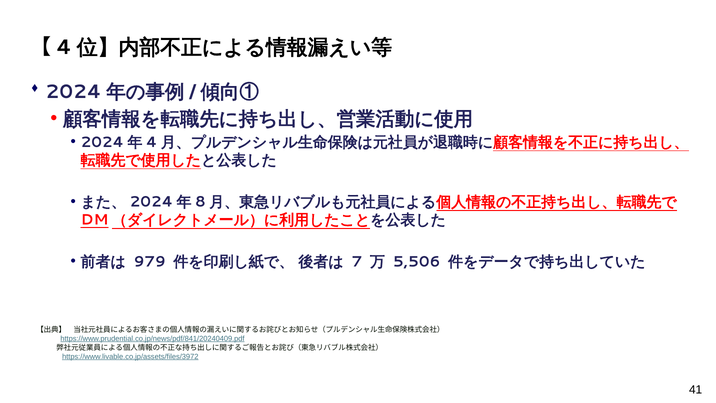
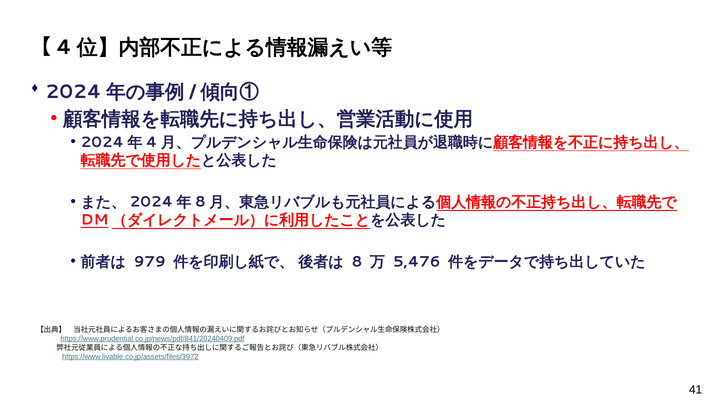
7: 7 -> 8 (357, 261)
5,506: 5,506 -> 5,476 (417, 261)
